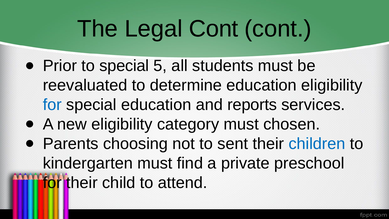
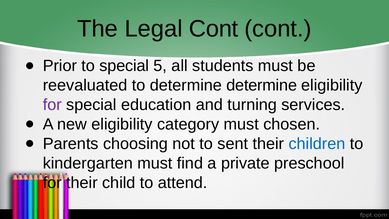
determine education: education -> determine (262, 85)
for colour: blue -> purple (52, 105)
reports: reports -> turning (252, 105)
